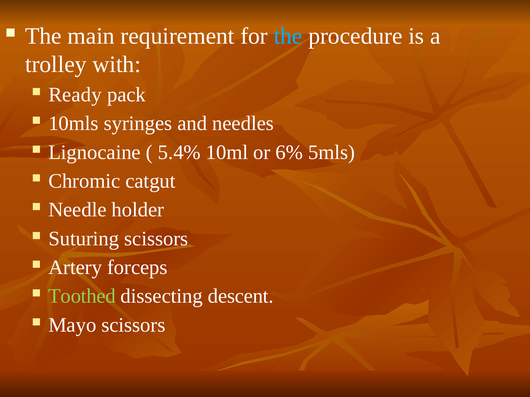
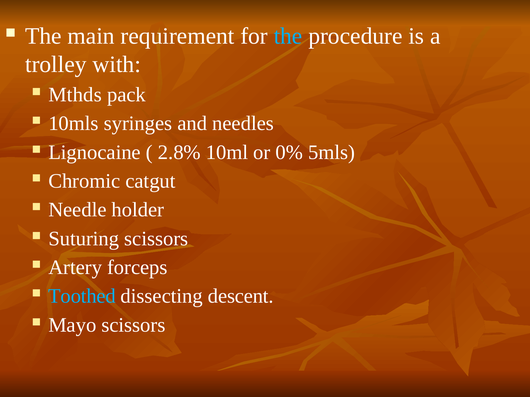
Ready: Ready -> Mthds (75, 95)
5.4%: 5.4% -> 2.8% (179, 152)
6%: 6% -> 0% (289, 152)
Toothed colour: light green -> light blue (82, 297)
